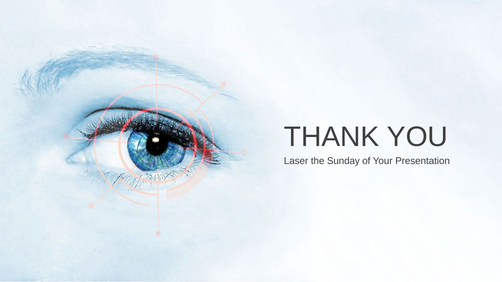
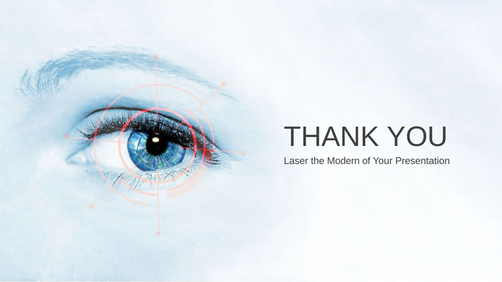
Sunday: Sunday -> Modern (343, 161)
